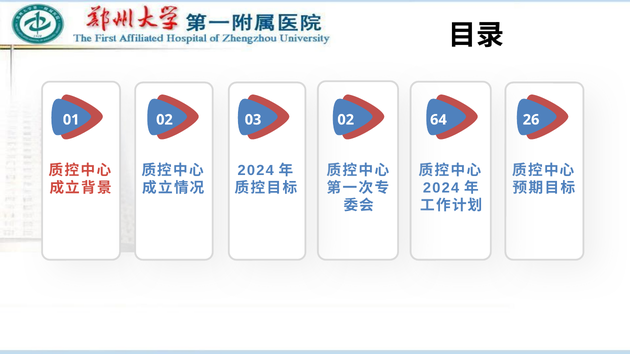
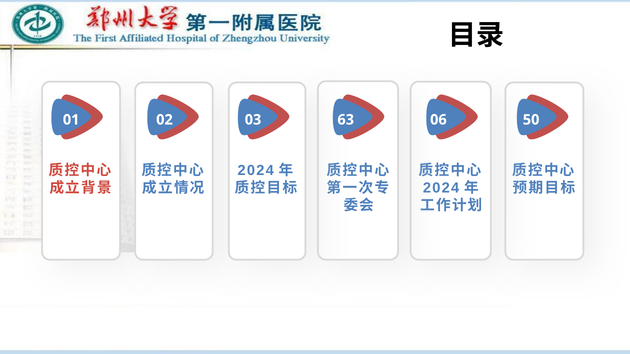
03 02: 02 -> 63 (346, 120)
64: 64 -> 06 (438, 120)
26: 26 -> 50 (531, 120)
